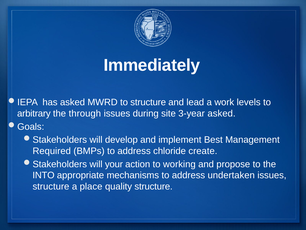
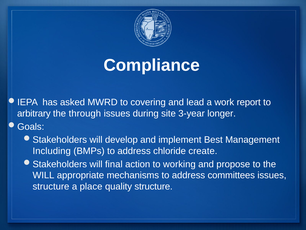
Immediately: Immediately -> Compliance (152, 65)
to structure: structure -> covering (148, 102)
levels: levels -> report (249, 102)
3-year asked: asked -> longer (222, 113)
Required: Required -> Including (52, 151)
your: your -> final (114, 164)
INTO: INTO -> WILL (43, 175)
undertaken: undertaken -> committees (231, 175)
